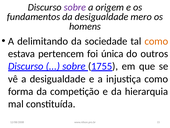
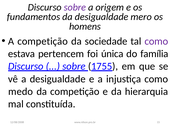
A delimitando: delimitando -> competição (43, 41)
como colour: orange -> purple (156, 41)
outros: outros -> família (154, 54)
forma: forma -> medo (21, 91)
